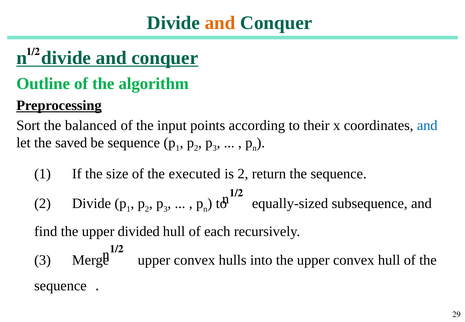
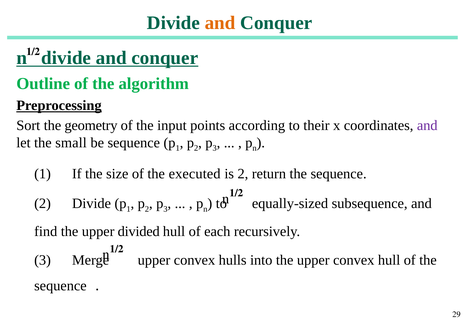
balanced: balanced -> geometry (91, 125)
and colour: blue -> purple (427, 125)
saved: saved -> small (71, 143)
